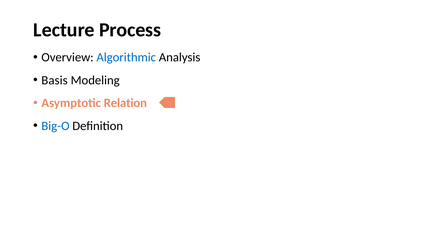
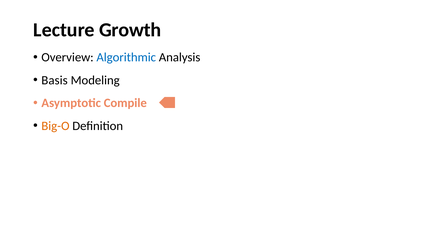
Process: Process -> Growth (130, 30)
Relation: Relation -> Compile (125, 103)
Big-O colour: blue -> orange (55, 126)
